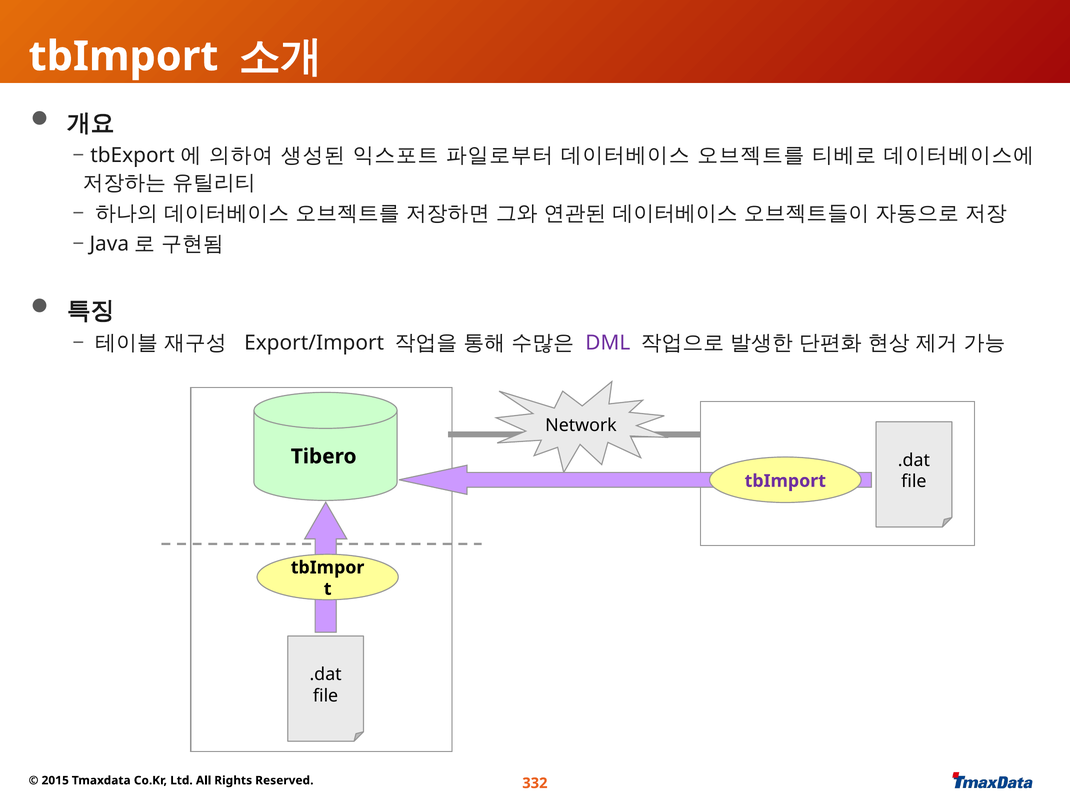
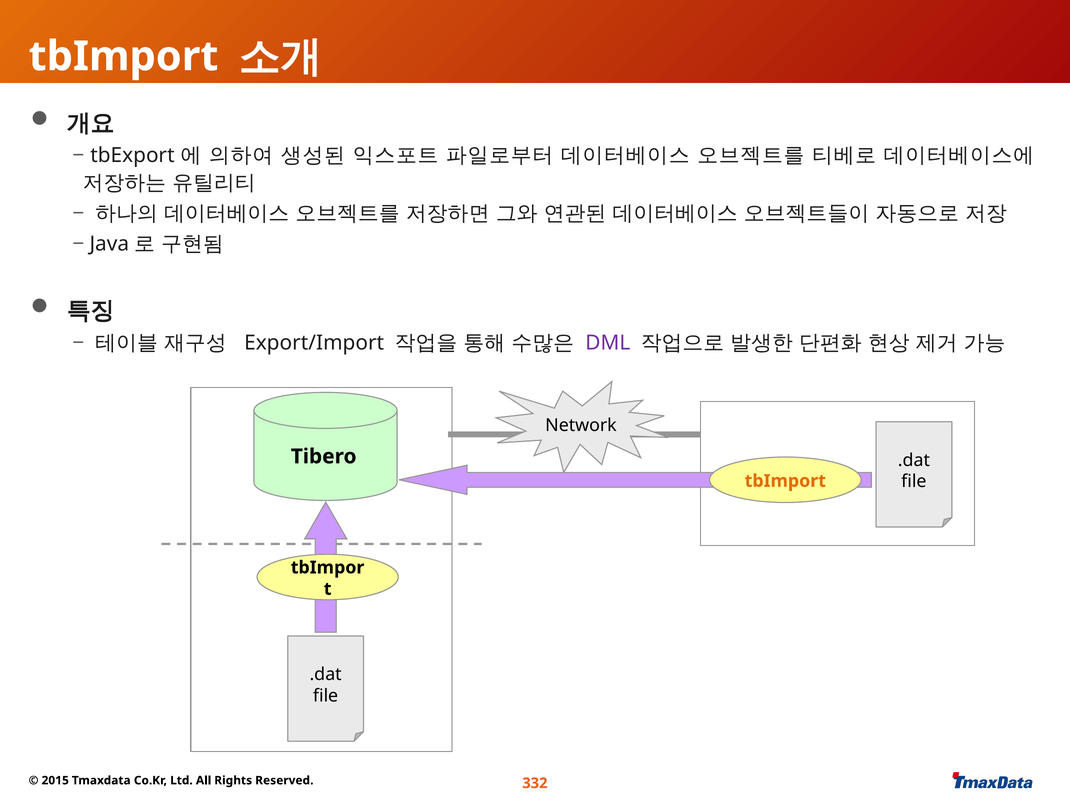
tbImport colour: purple -> orange (785, 481)
